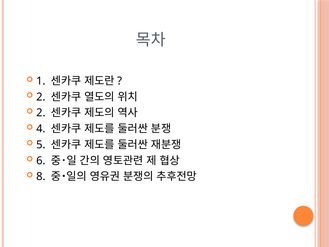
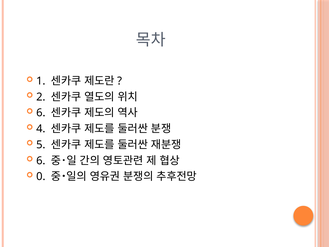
2: 2 -> 6 (41, 113)
8: 8 -> 0 (41, 176)
